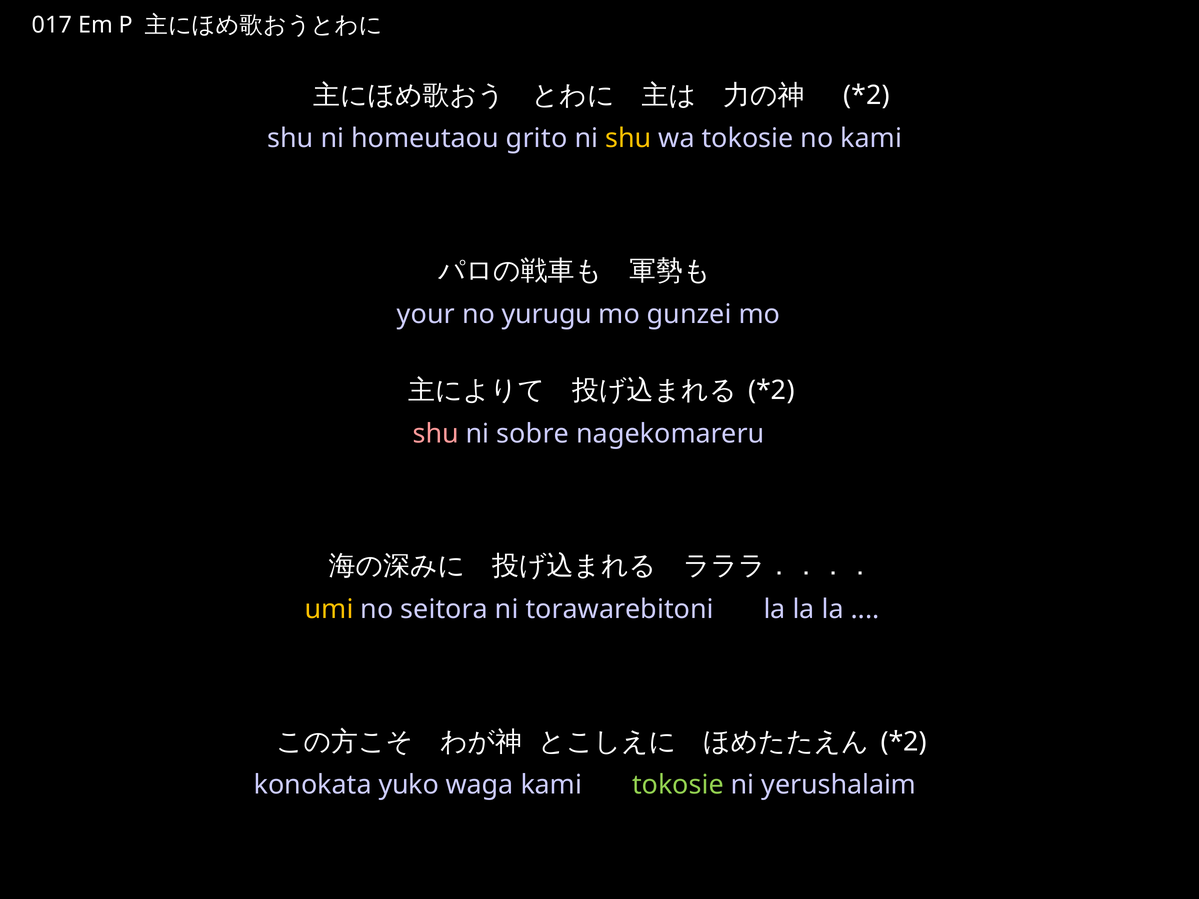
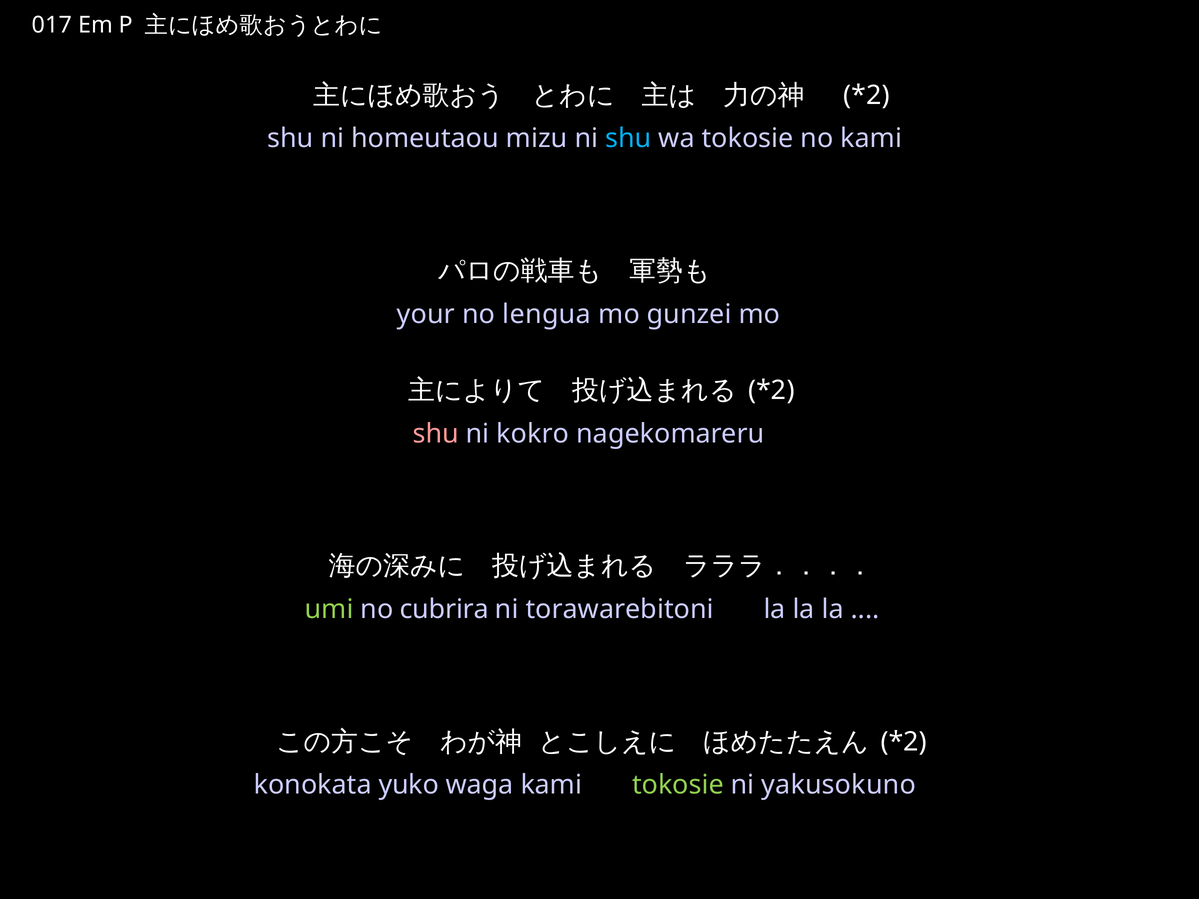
grito: grito -> mizu (537, 139)
shu colour: yellow -> light blue (628, 139)
yurugu: yurugu -> lengua (547, 314)
sobre: sobre -> kokro (533, 434)
umi colour: yellow -> light green (329, 610)
seitora: seitora -> cubrira (444, 610)
yerushalaim: yerushalaim -> yakusokuno (839, 785)
